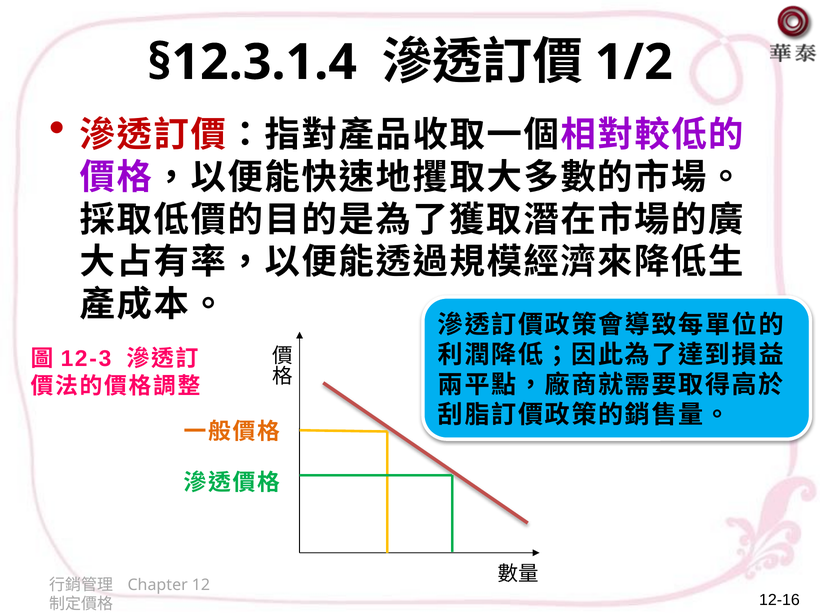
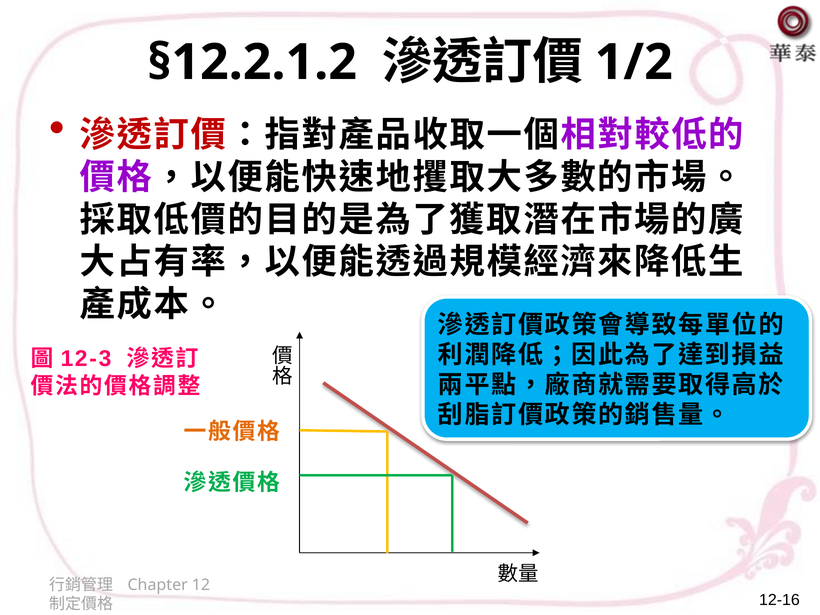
§12.3.1.4: §12.3.1.4 -> §12.2.1.2 (252, 62)
